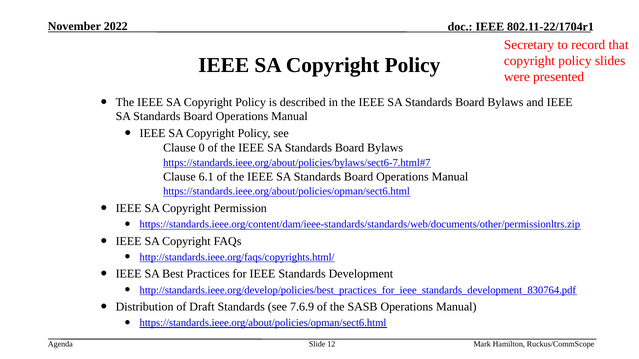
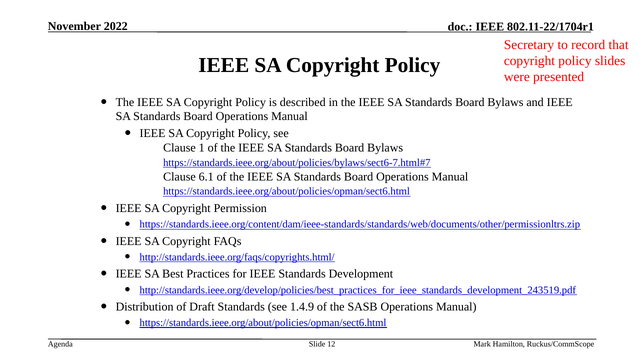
0: 0 -> 1 (202, 148)
http://standards.ieee.org/develop/policies/best_practices_for_ieee_standards_development_830764.pdf: http://standards.ieee.org/develop/policies/best_practices_for_ieee_standards_development_830764.pdf -> http://standards.ieee.org/develop/policies/best_practices_for_ieee_standards_development_243519.pdf (358, 290)
7.6.9: 7.6.9 -> 1.4.9 (302, 307)
